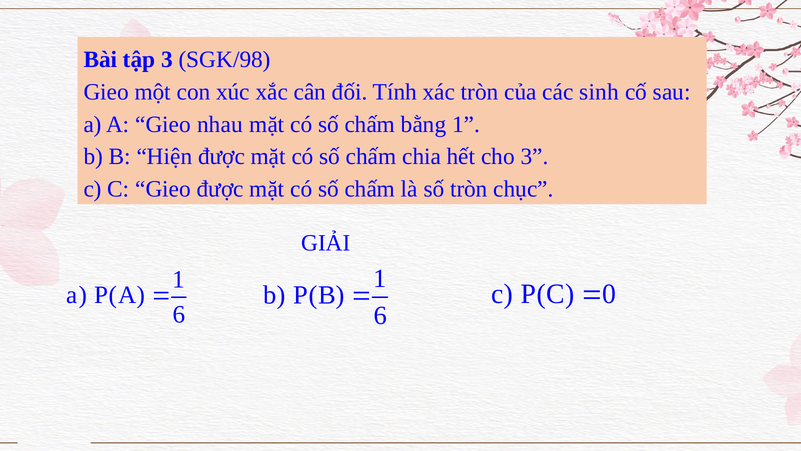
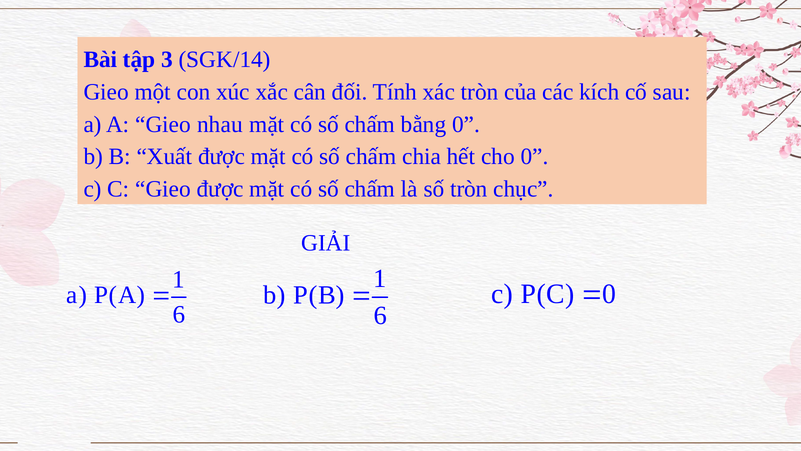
SGK/98: SGK/98 -> SGK/14 (225, 60)
sinh: sinh -> kích (599, 92)
bằng 1: 1 -> 0 (466, 124)
Hiện: Hiện -> Xuất (164, 156)
cho 3: 3 -> 0 (534, 156)
